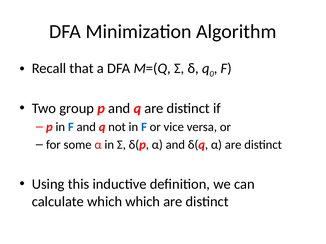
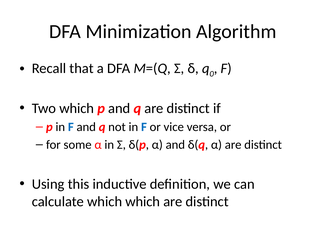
Two group: group -> which (77, 108)
